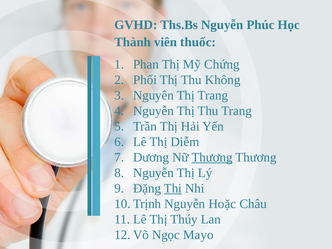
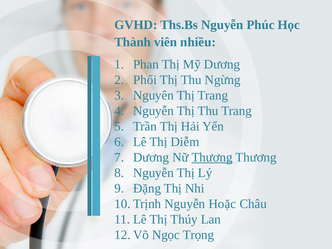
thuốc: thuốc -> nhiều (198, 42)
Mỹ Chứng: Chứng -> Dương (222, 64)
Không: Không -> Ngừng (223, 80)
Thị underline: present -> none (173, 188)
Mayo: Mayo -> Trọng (198, 235)
